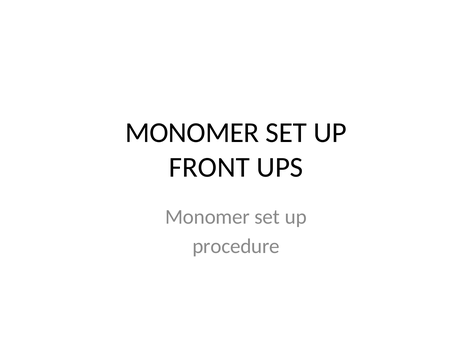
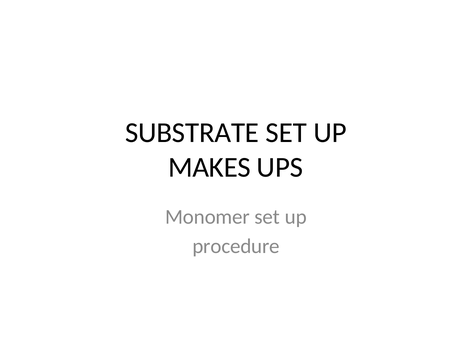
MONOMER: MONOMER -> SUBSTRATE (192, 133)
FRONT: FRONT -> MAKES (209, 167)
